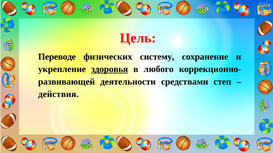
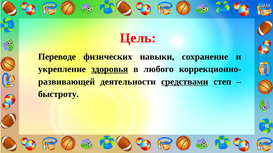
систему: систему -> навыки (157, 57)
средствами underline: none -> present (185, 82)
действия: действия -> быстроту (58, 95)
